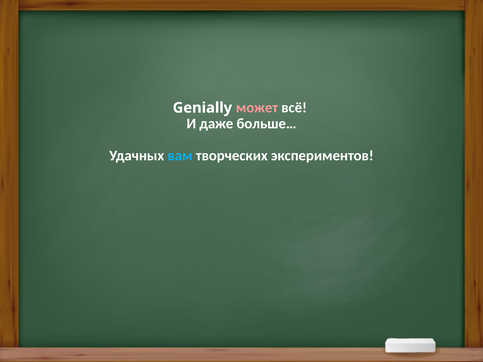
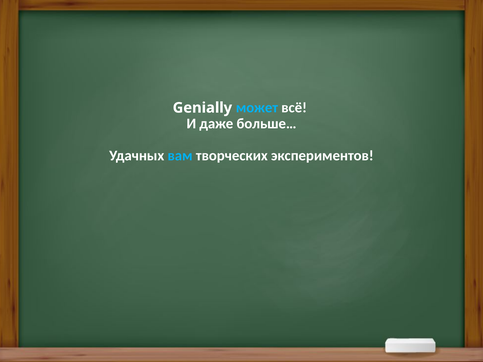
может colour: pink -> light blue (257, 108)
